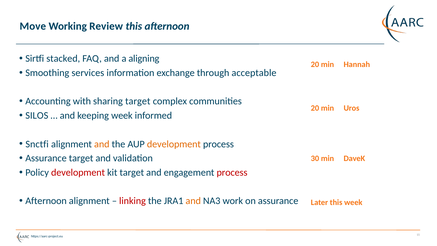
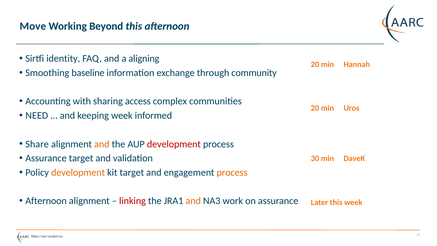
Review: Review -> Beyond (106, 26)
stacked: stacked -> identity (63, 59)
services: services -> baseline (88, 73)
acceptable: acceptable -> community (254, 73)
sharing target: target -> access (138, 101)
SILOS: SILOS -> NEED (37, 115)
Snctfi: Snctfi -> Share (37, 144)
development colour: orange -> red (174, 144)
development colour: red -> orange (78, 172)
process colour: red -> orange (232, 172)
